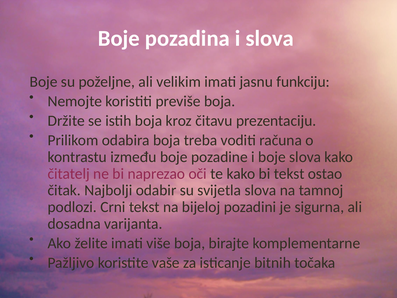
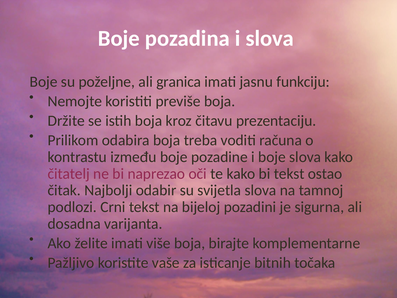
velikim: velikim -> granica (179, 82)
